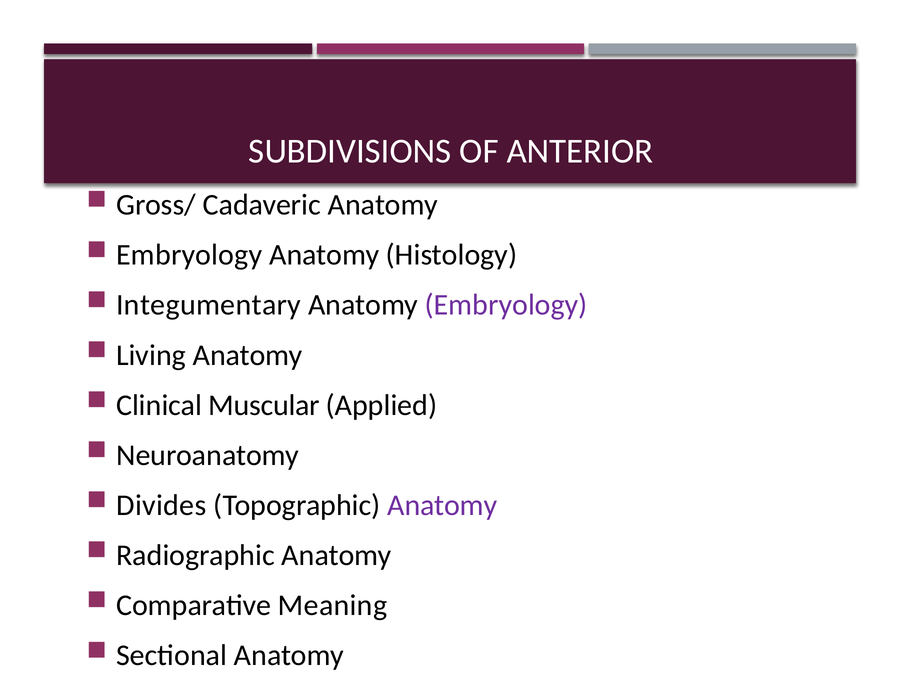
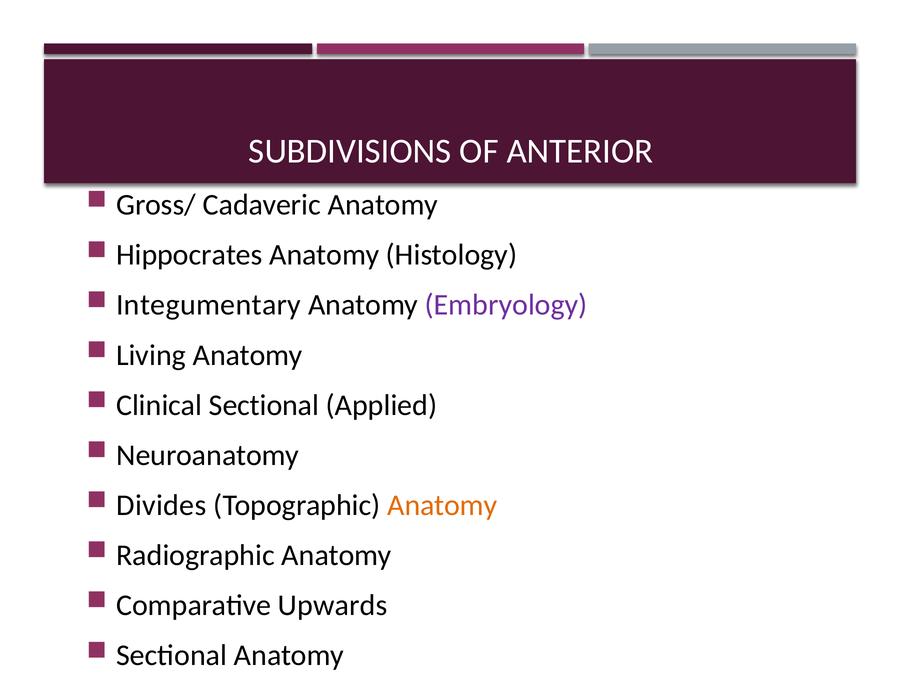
Embryology: Embryology -> Hippocrates (189, 255)
Clinical Muscular: Muscular -> Sectional (264, 405)
Anatomy colour: purple -> orange (442, 505)
Meaning: Meaning -> Upwards (333, 605)
